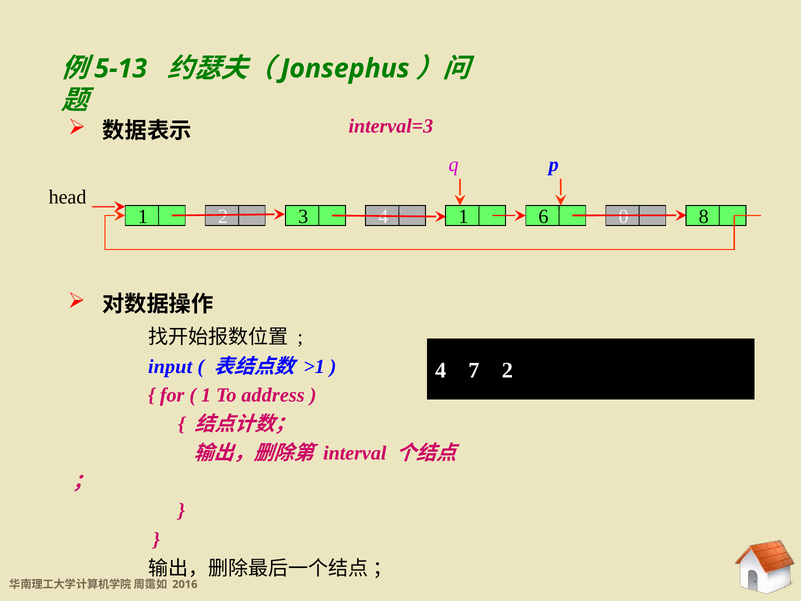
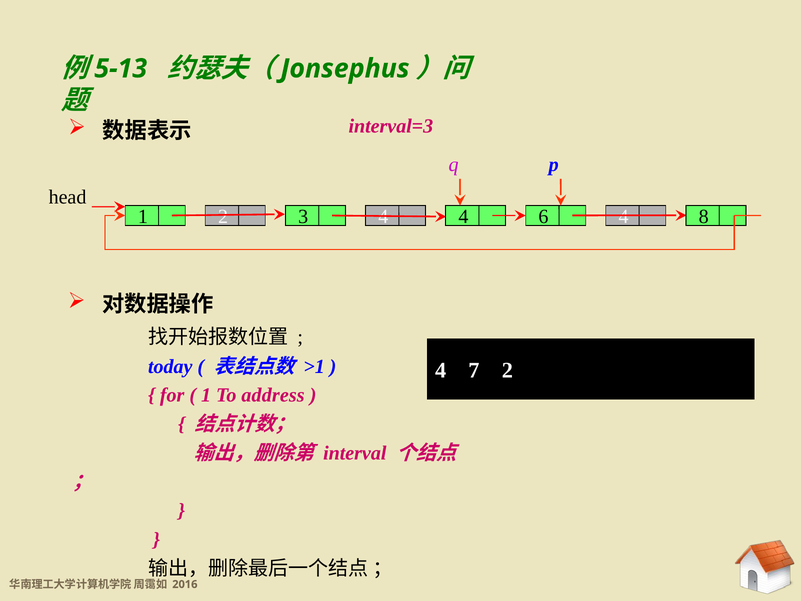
4 1: 1 -> 4 (463, 217)
6 0: 0 -> 4 (624, 217)
input: input -> today (170, 366)
